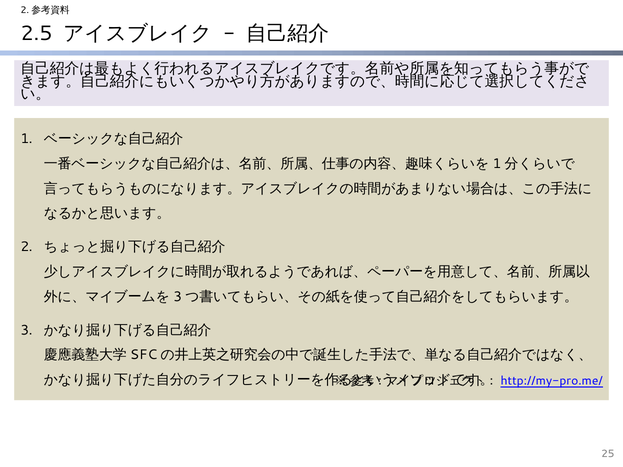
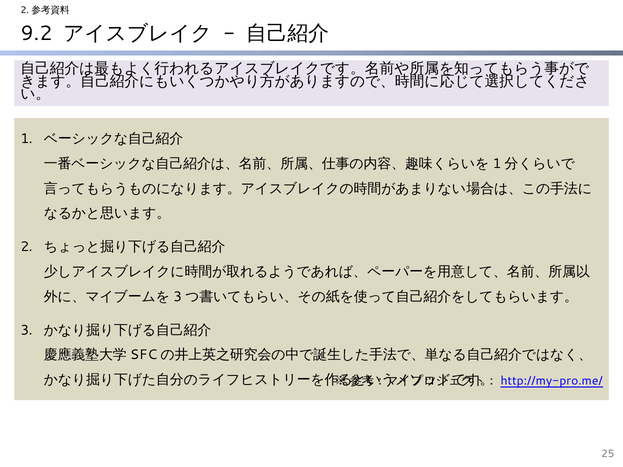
2.5: 2.5 -> 9.2 (36, 34)
